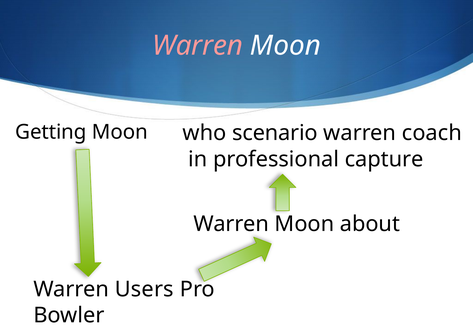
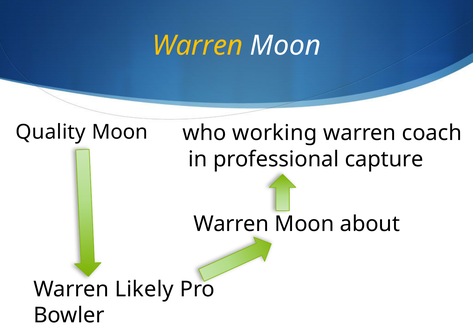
Warren colour: pink -> yellow (197, 46)
Getting: Getting -> Quality (51, 132)
scenario: scenario -> working (275, 133)
Users: Users -> Likely (144, 290)
